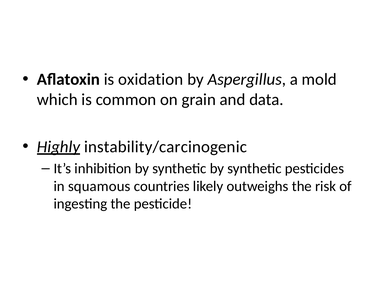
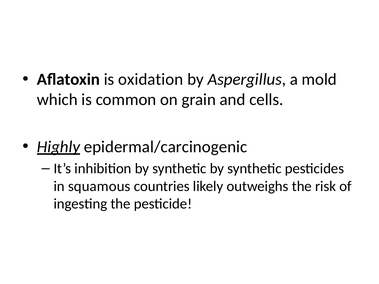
data: data -> cells (266, 100)
instability/carcinogenic: instability/carcinogenic -> epidermal/carcinogenic (166, 147)
